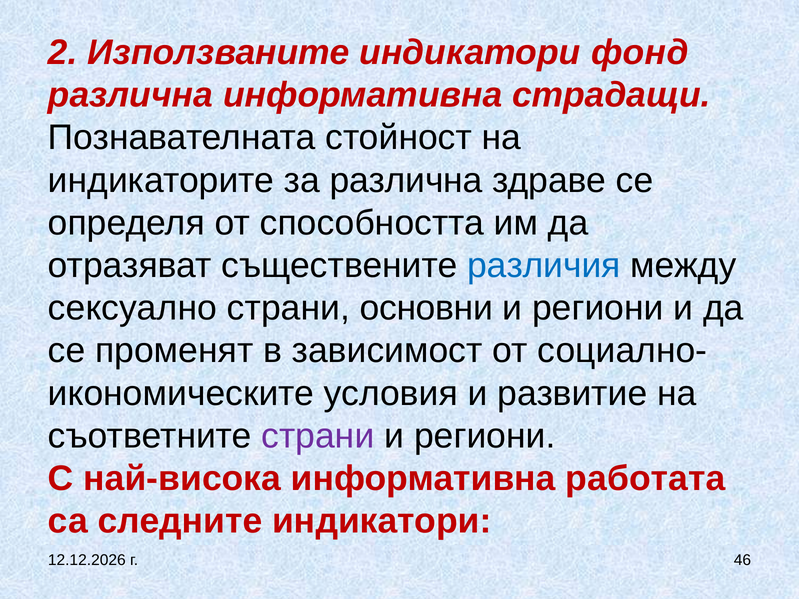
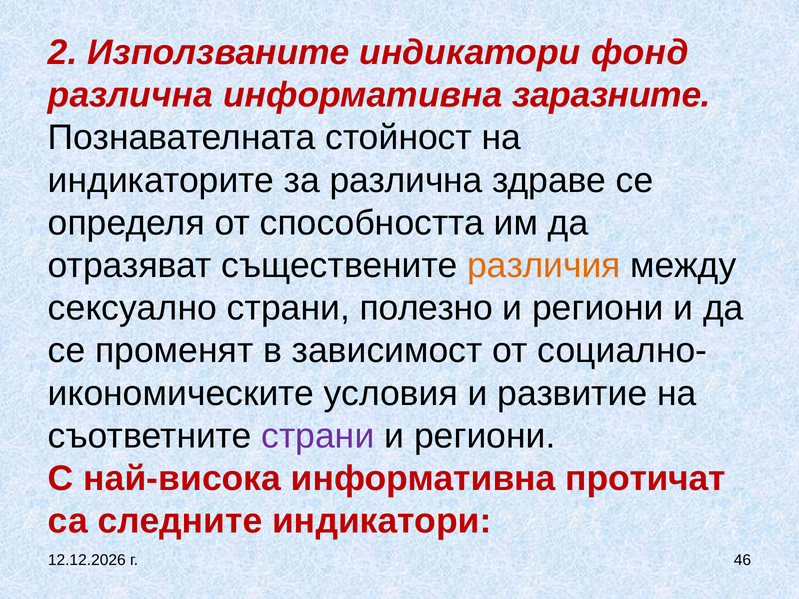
страдащи: страдащи -> заразните (612, 95)
различия colour: blue -> orange (544, 266)
основни: основни -> полезно (426, 308)
работата: работата -> протичат (646, 479)
